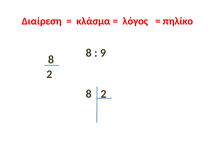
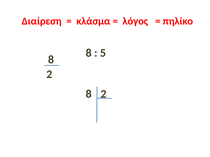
9: 9 -> 5 (103, 53)
